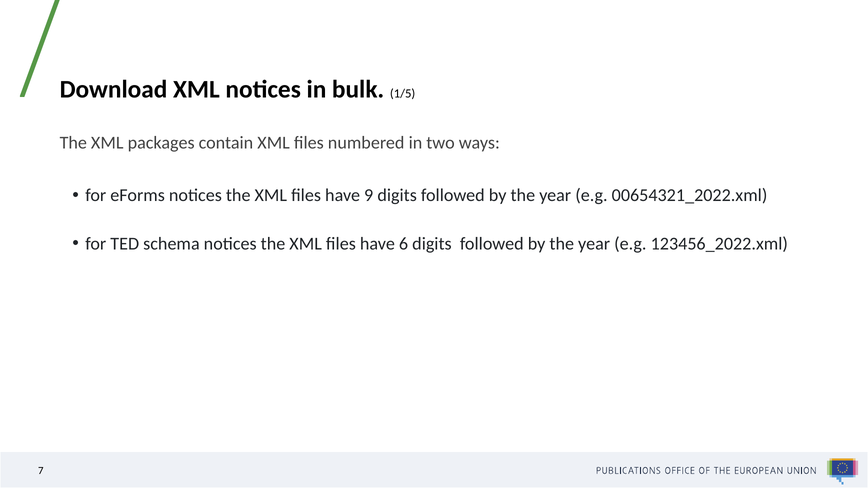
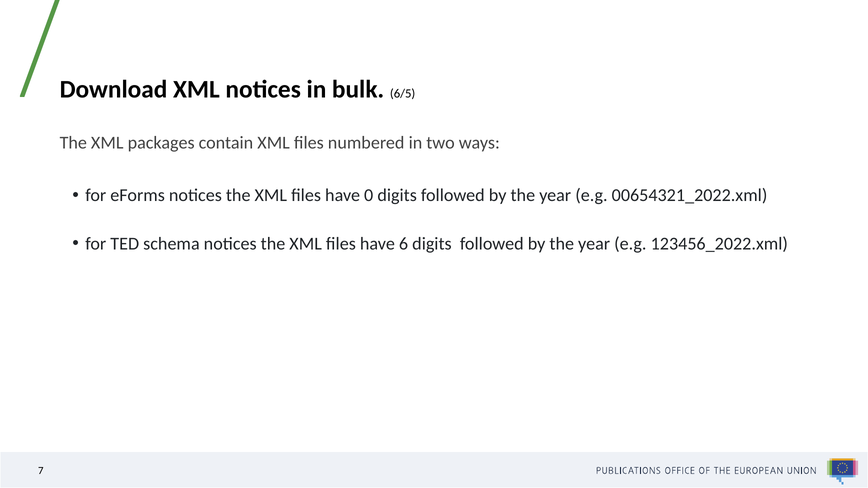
1/5: 1/5 -> 6/5 (403, 94)
9: 9 -> 0 (369, 196)
